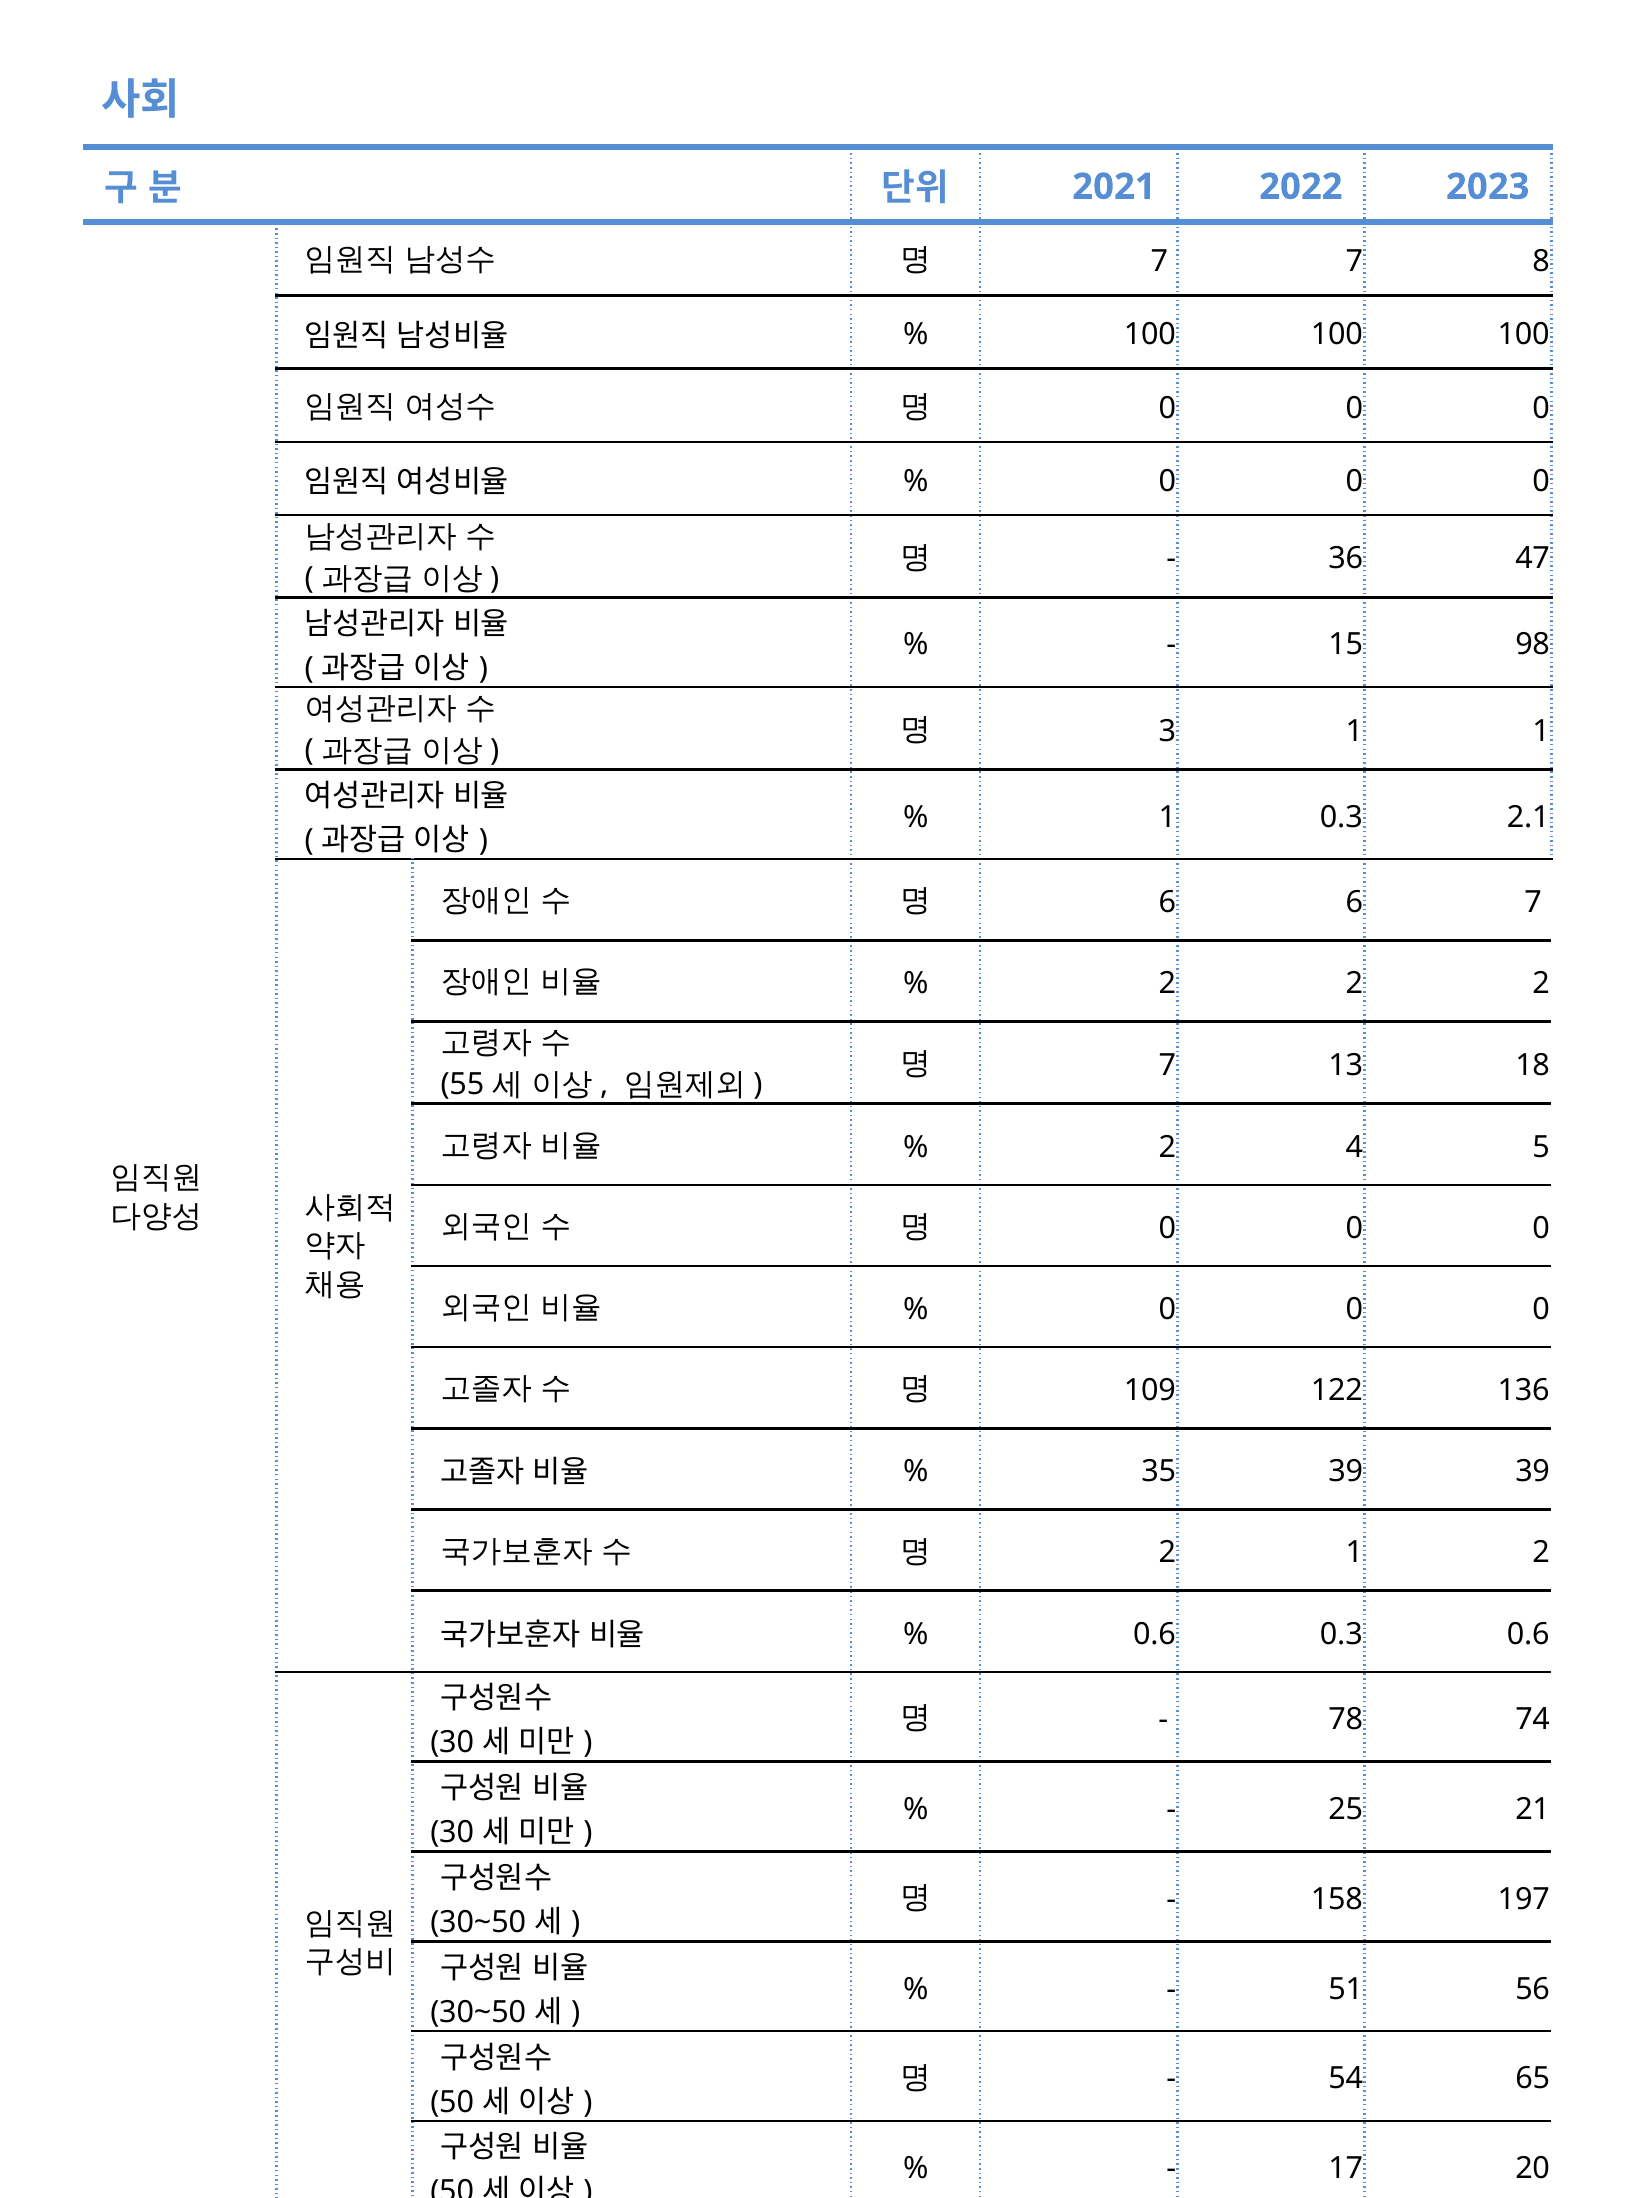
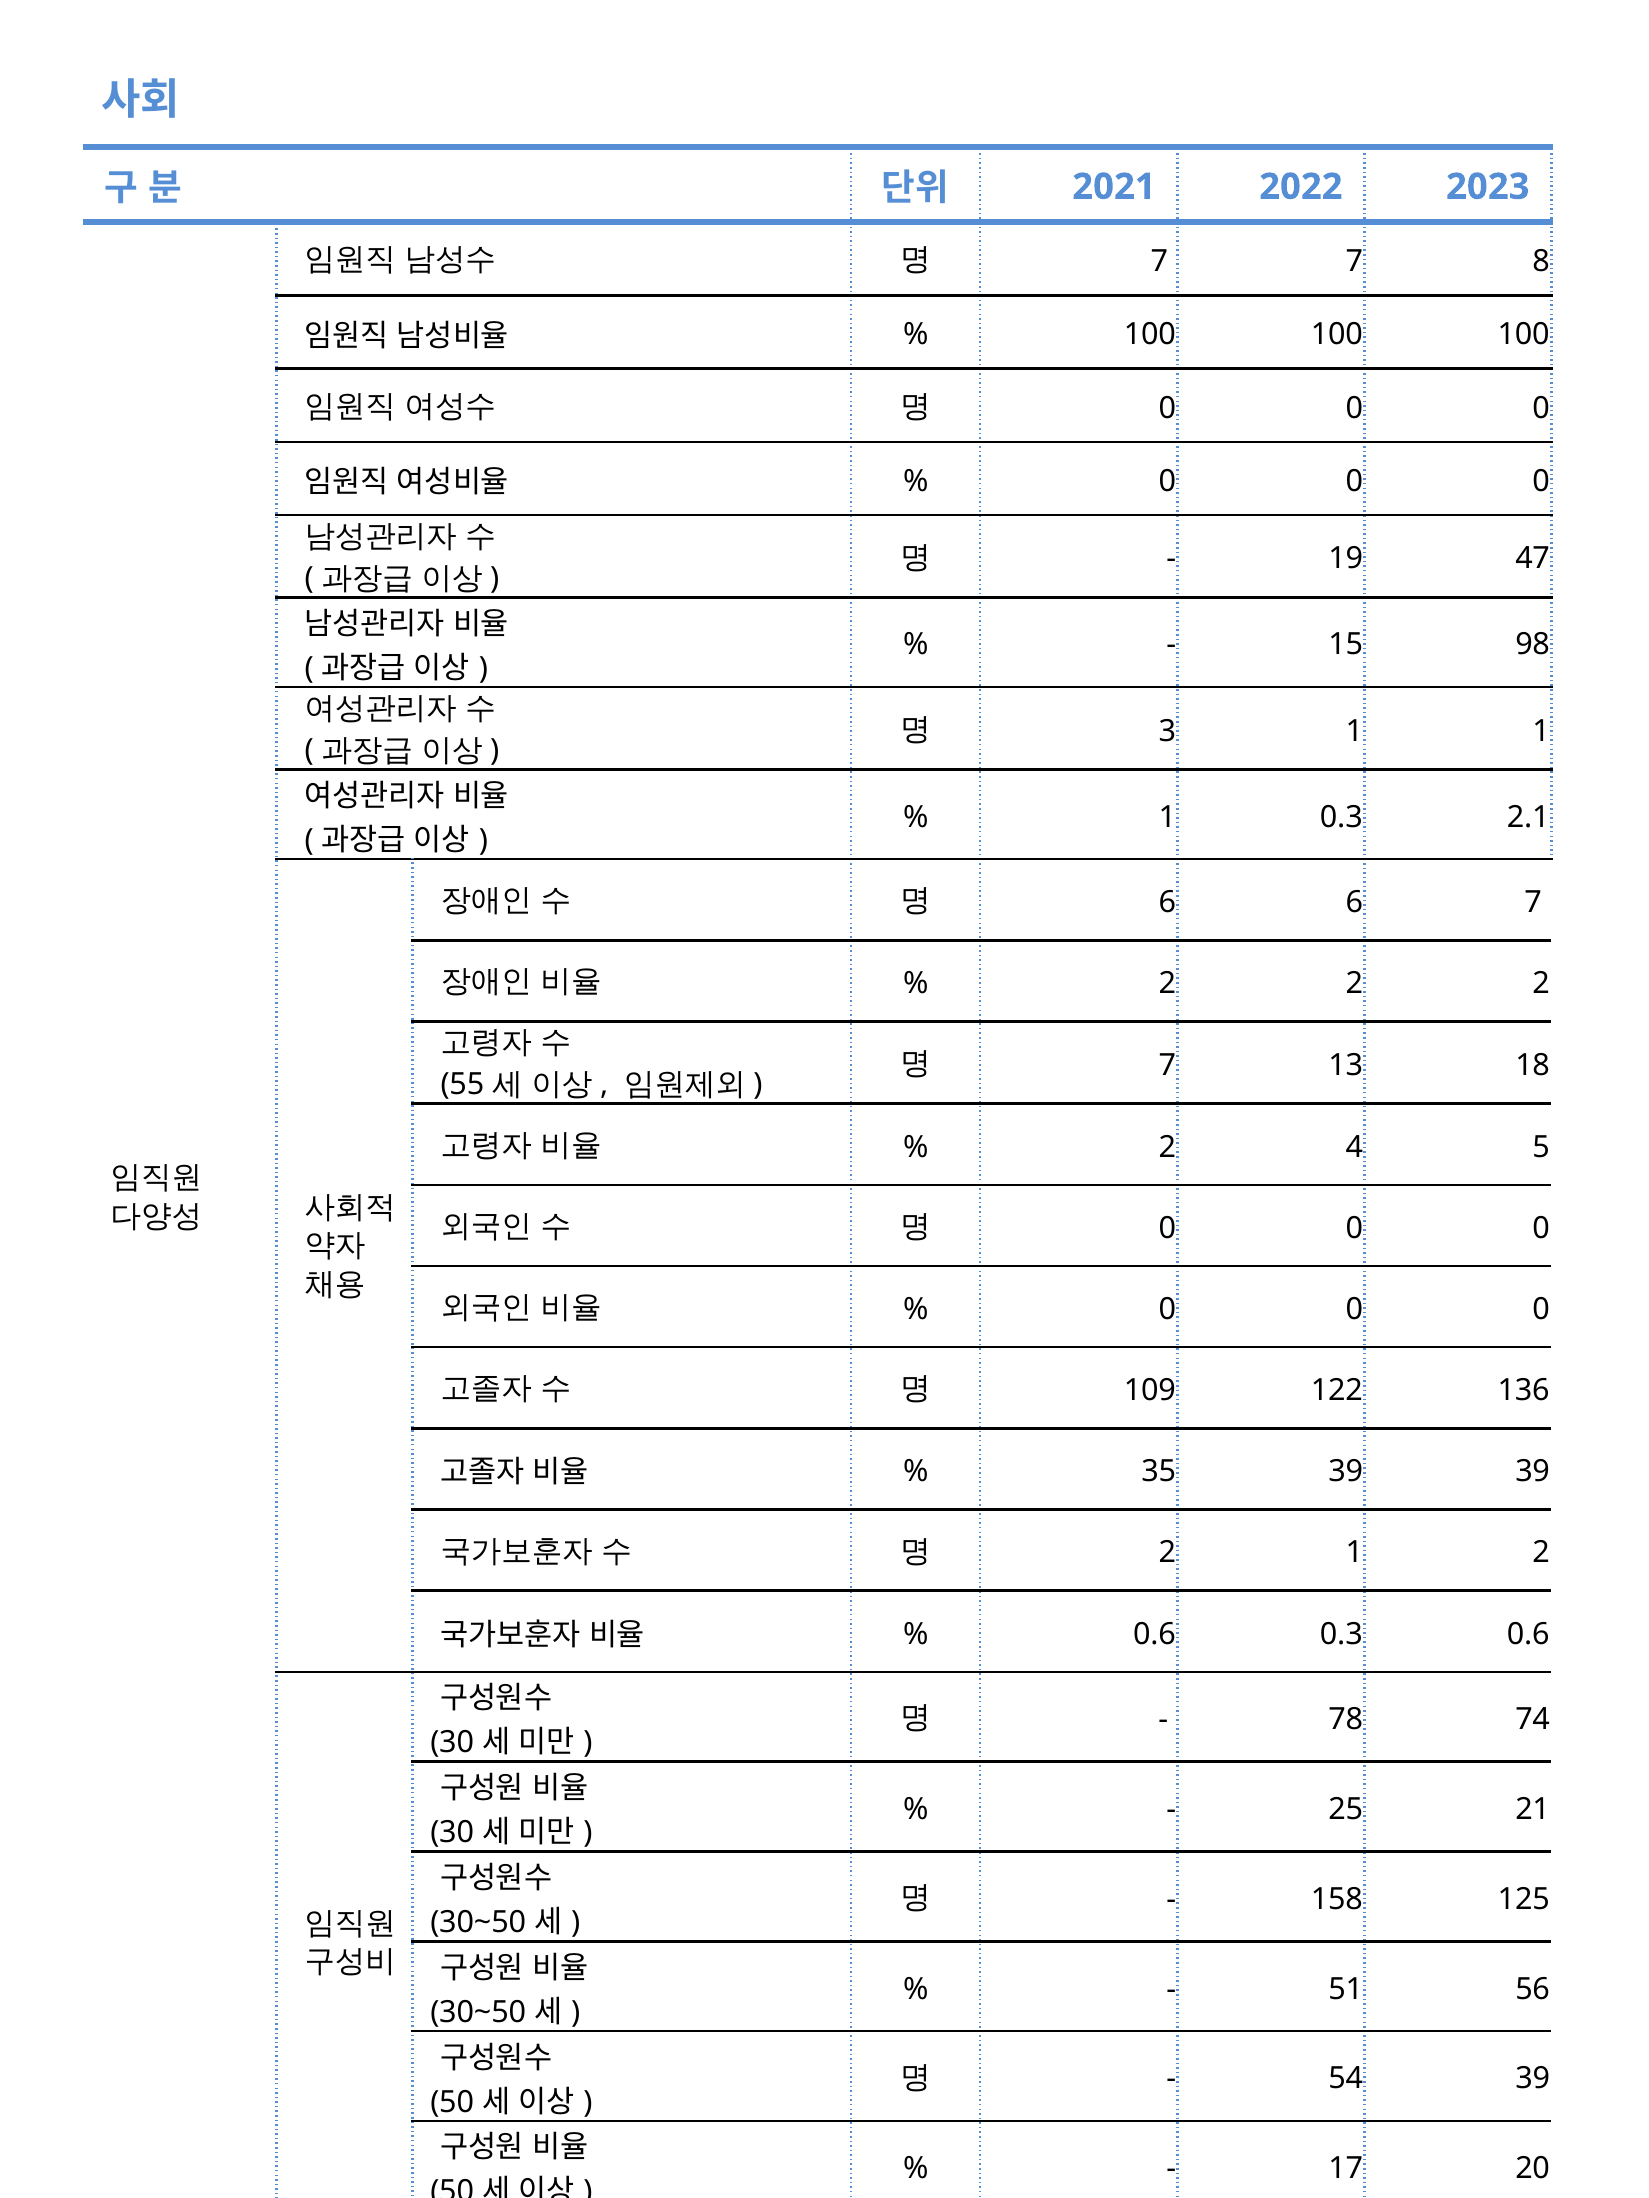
36: 36 -> 19 (1346, 559)
197: 197 -> 125 (1524, 1900)
54 65: 65 -> 39 (1533, 2079)
